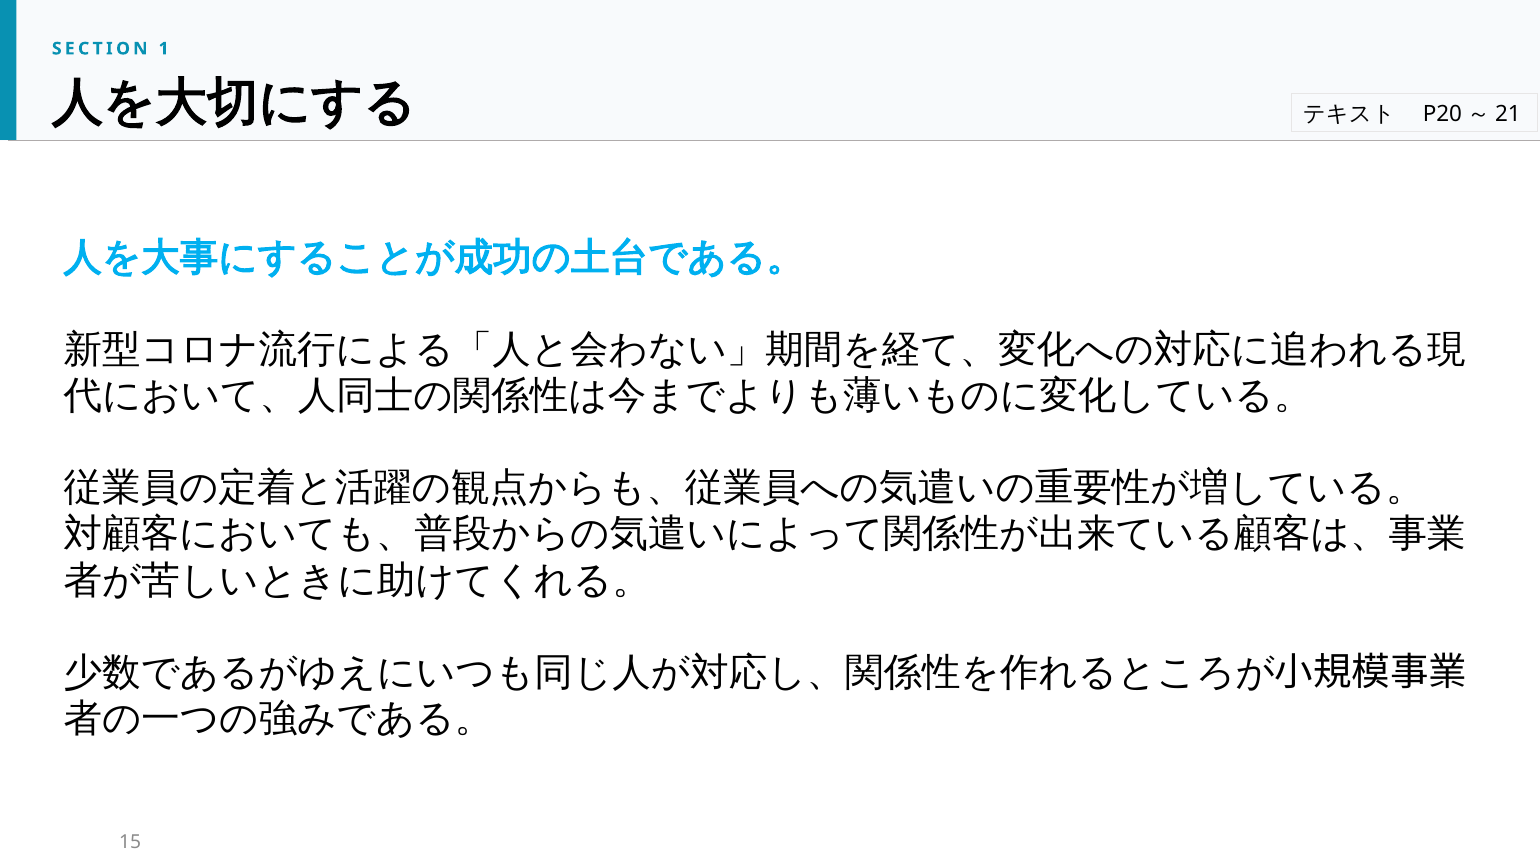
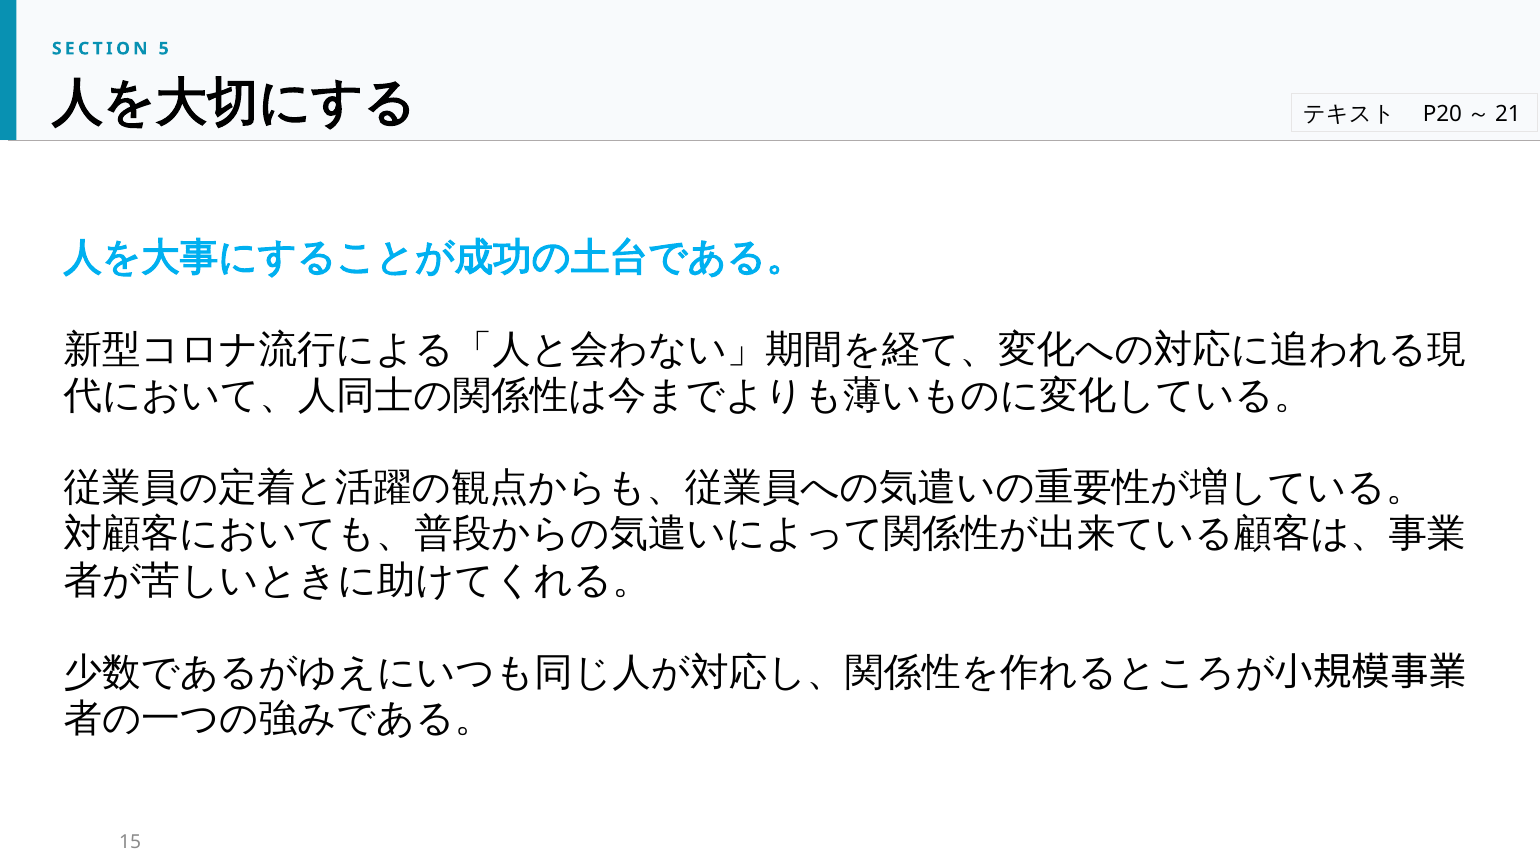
1: 1 -> 5 (164, 49)
